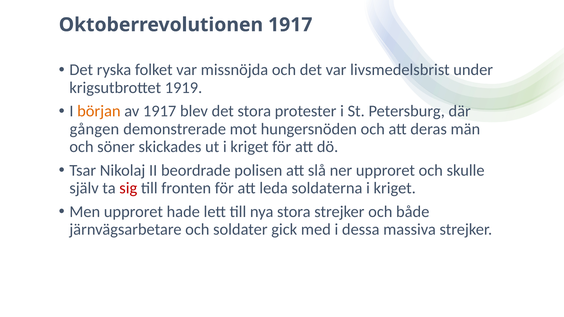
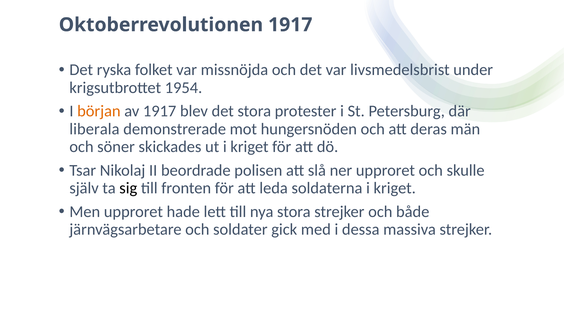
1919: 1919 -> 1954 (184, 88)
gången: gången -> liberala (94, 129)
sig colour: red -> black (128, 188)
